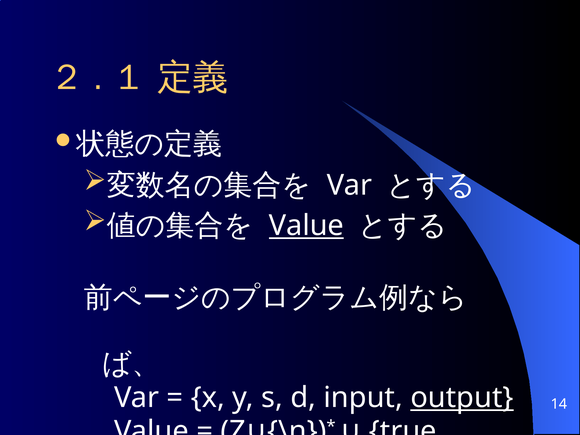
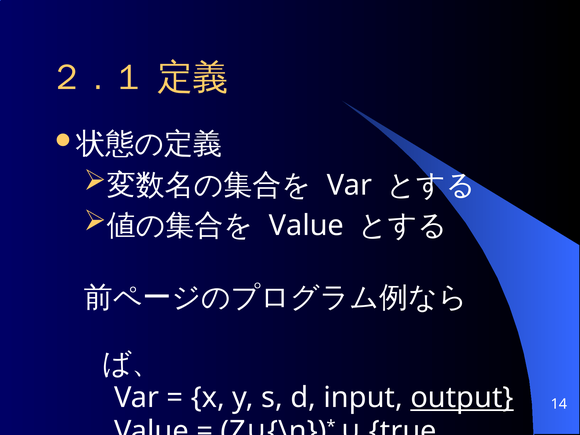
Value underline: present -> none (306, 226)
